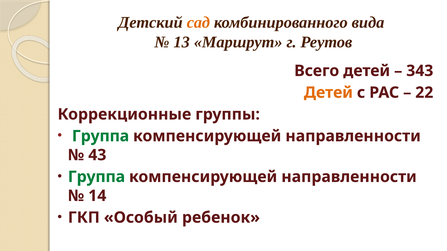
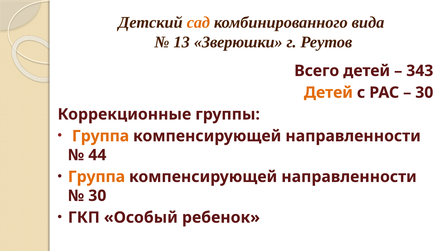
Маршрут: Маршрут -> Зверюшки (238, 42)
22: 22 -> 30 (424, 93)
Группа colour: green -> orange (101, 136)
43: 43 -> 44 (97, 155)
Группа colour: green -> orange (96, 177)
14: 14 -> 30 (97, 196)
